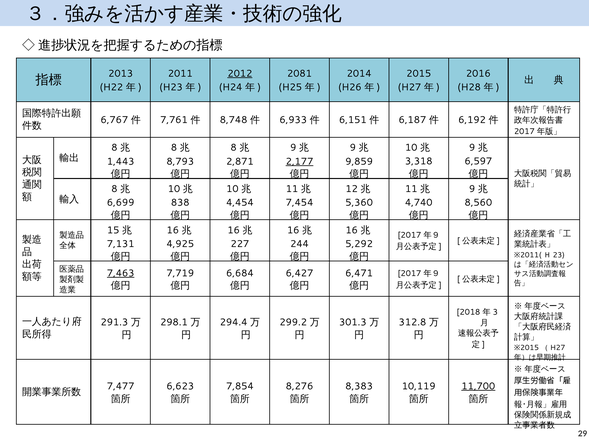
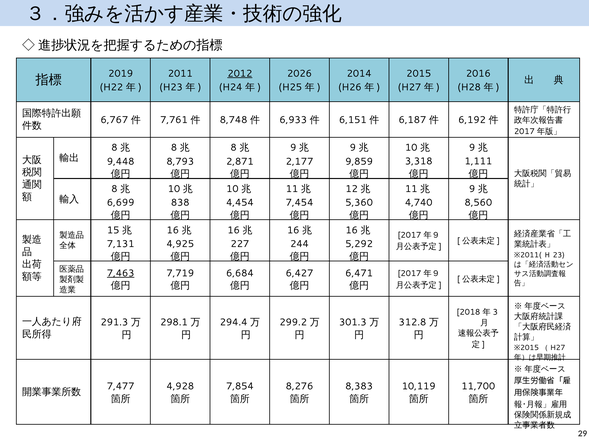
2013: 2013 -> 2019 (121, 74)
2081: 2081 -> 2026 (300, 74)
1,443: 1,443 -> 9,448 (121, 161)
2,177 underline: present -> none (300, 161)
6,597: 6,597 -> 1,111 (478, 161)
6,623: 6,623 -> 4,928 (180, 386)
11,700 underline: present -> none (478, 386)
